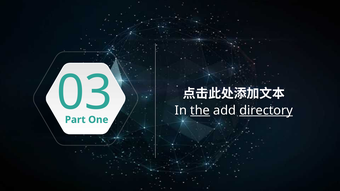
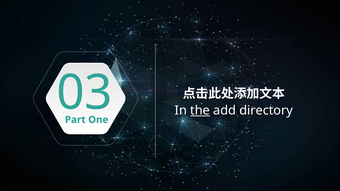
directory underline: present -> none (266, 111)
